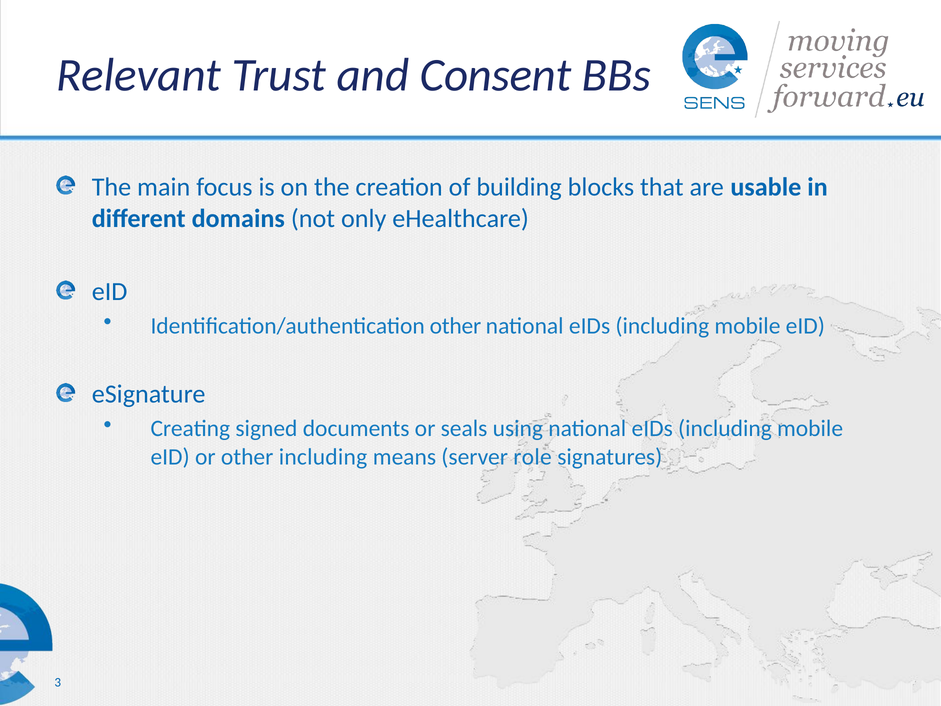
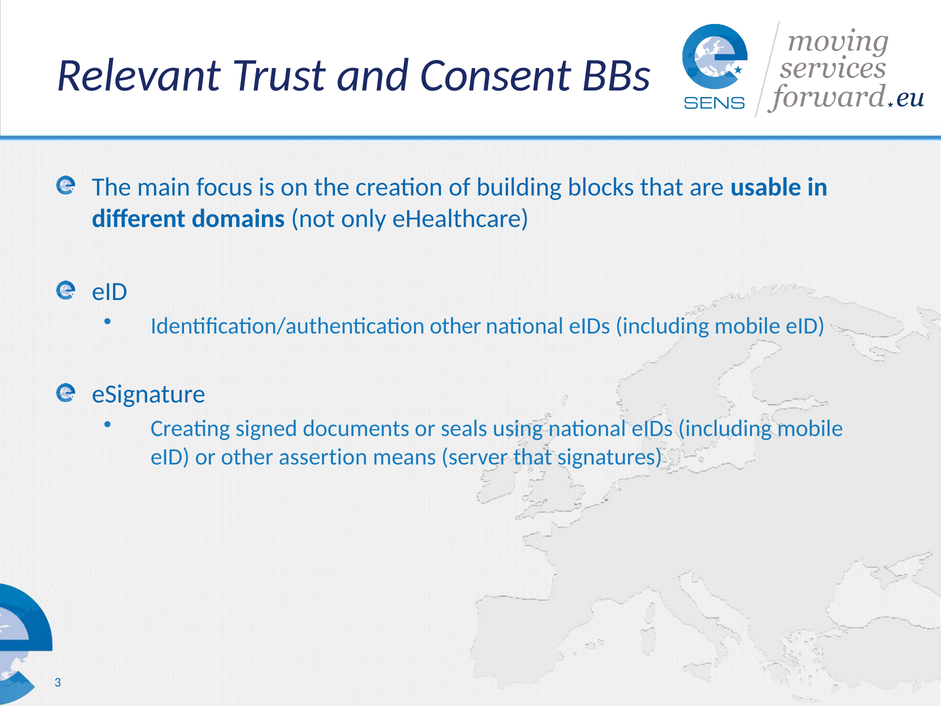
other including: including -> assertion (323, 457)
server role: role -> that (533, 457)
